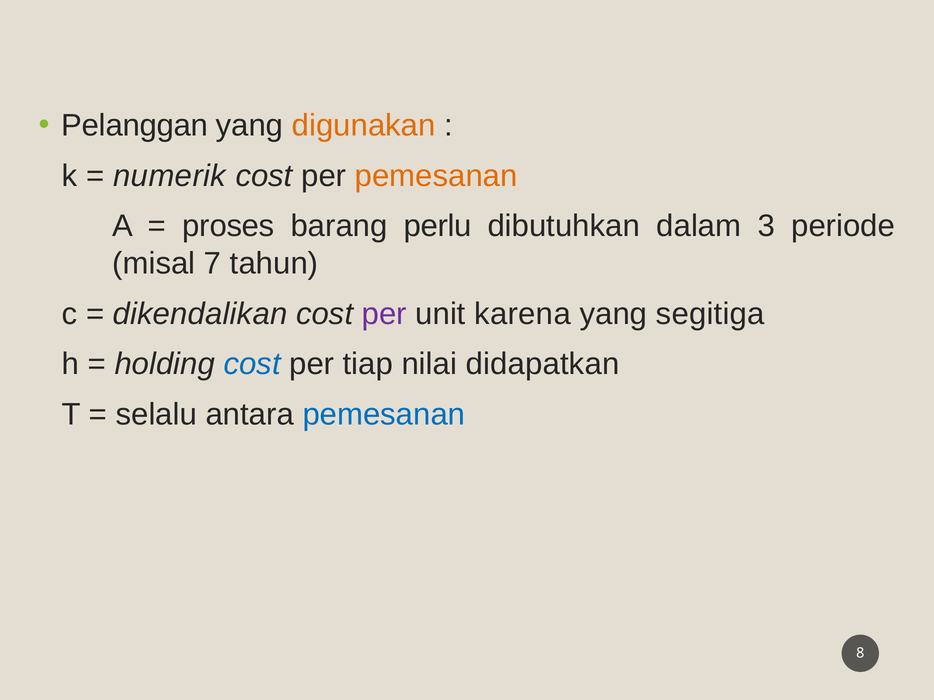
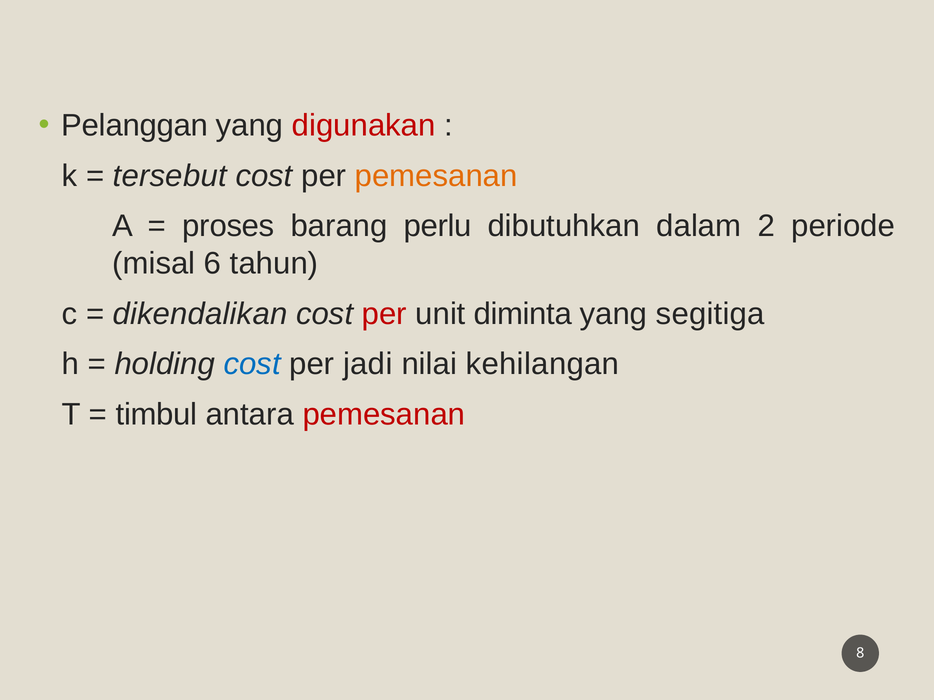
digunakan colour: orange -> red (364, 126)
numerik: numerik -> tersebut (170, 176)
3: 3 -> 2 (766, 226)
7: 7 -> 6 (213, 264)
per colour: purple -> red (384, 314)
karena: karena -> diminta (523, 314)
tiap: tiap -> jadi (368, 364)
didapatkan: didapatkan -> kehilangan (542, 364)
selalu: selalu -> timbul (157, 415)
pemesanan colour: blue -> red (384, 415)
